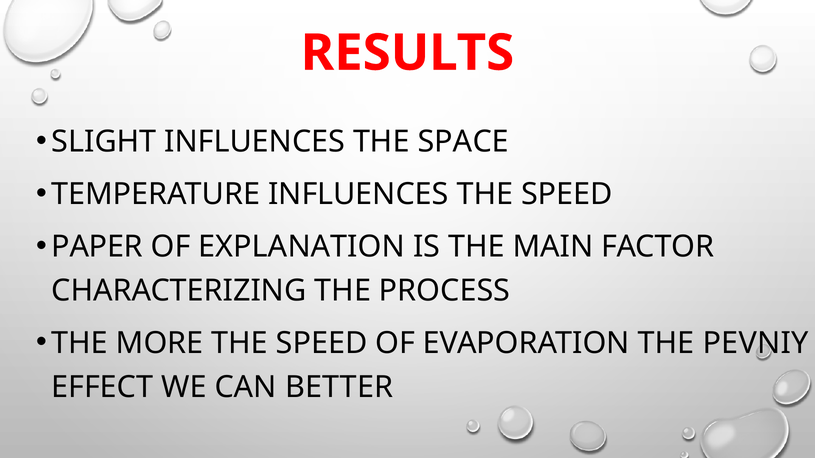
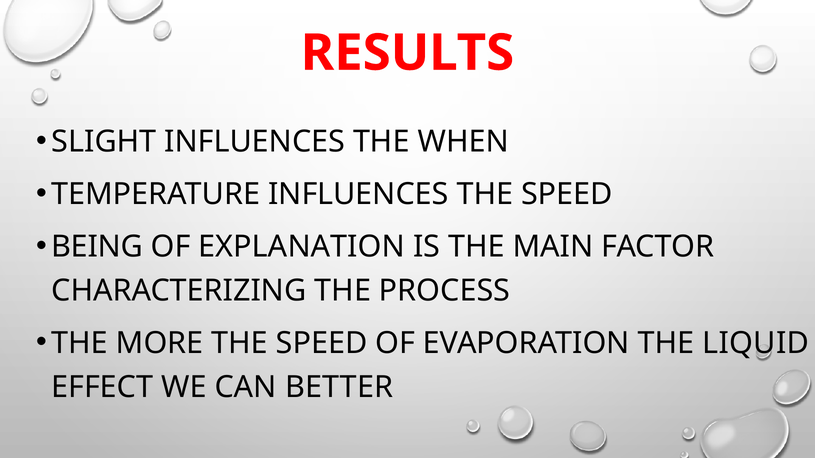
SPACE: SPACE -> WHEN (463, 142)
PAPER: PAPER -> BEING (97, 247)
PEVNIY: PEVNIY -> LIQUID (756, 343)
